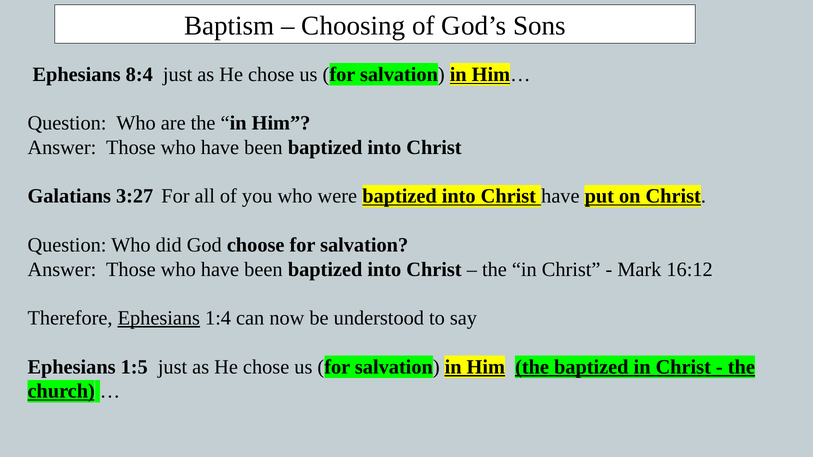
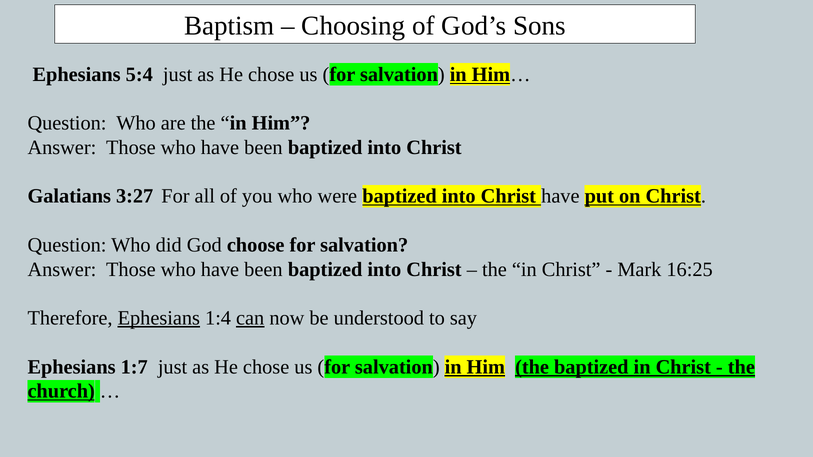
8:4: 8:4 -> 5:4 (139, 74)
16:12: 16:12 -> 16:25 (690, 269)
can underline: none -> present (250, 318)
1:5: 1:5 -> 1:7 (134, 367)
